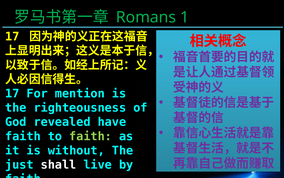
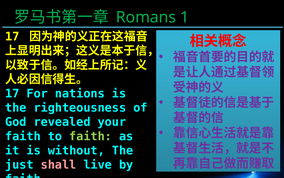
mention: mention -> nations (80, 93)
have: have -> your (112, 122)
shall colour: white -> pink (59, 164)
